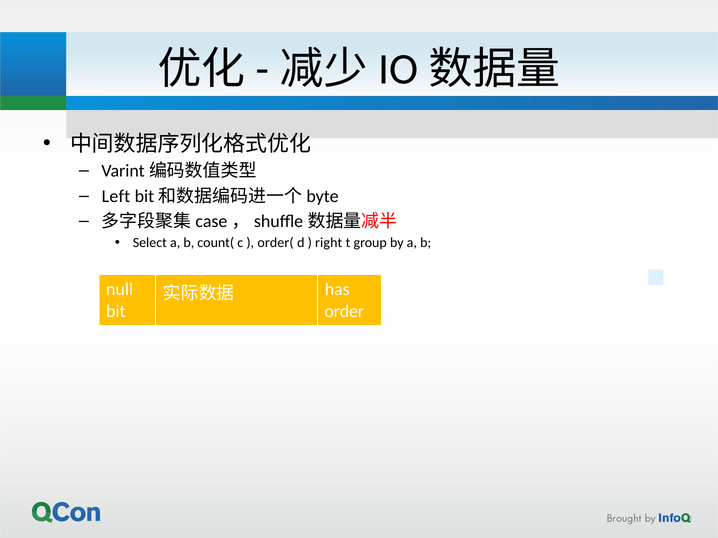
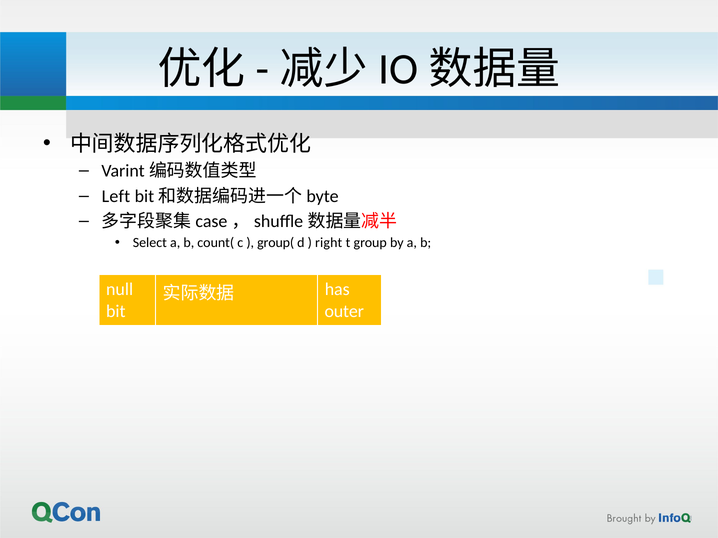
order(: order( -> group( (276, 243)
order: order -> outer (344, 312)
